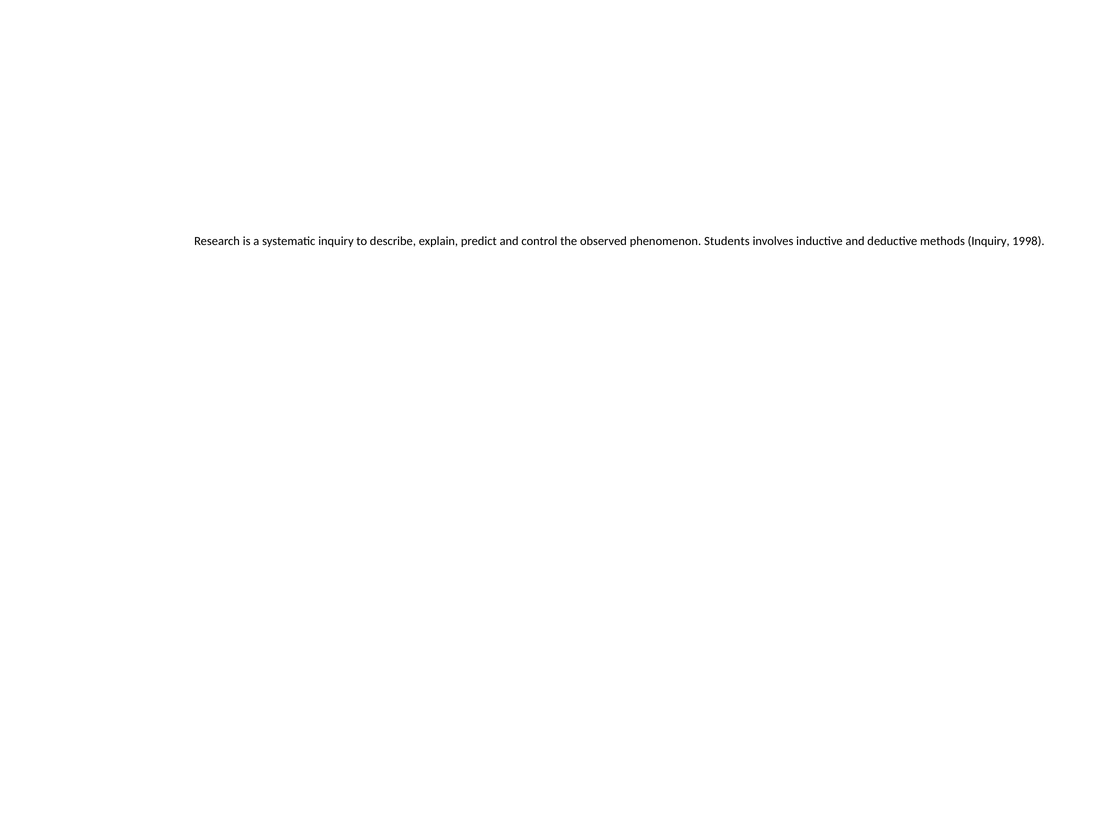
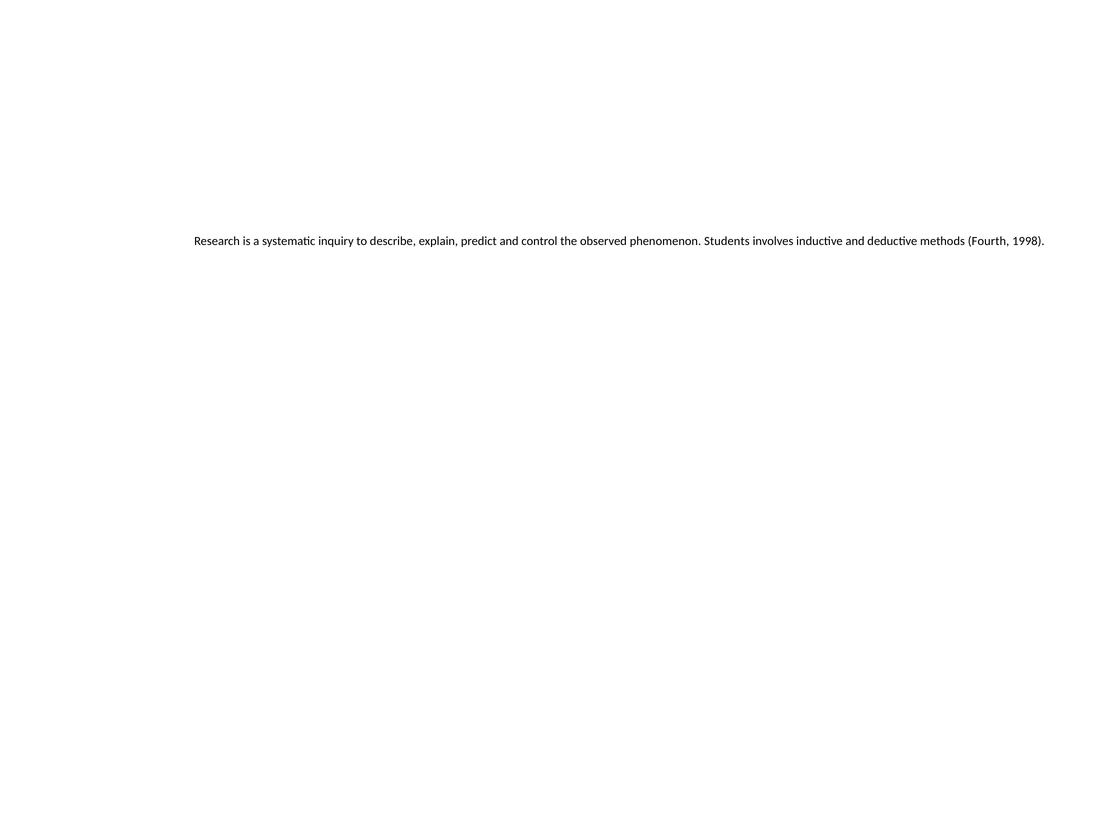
methods Inquiry: Inquiry -> Fourth (989, 241)
